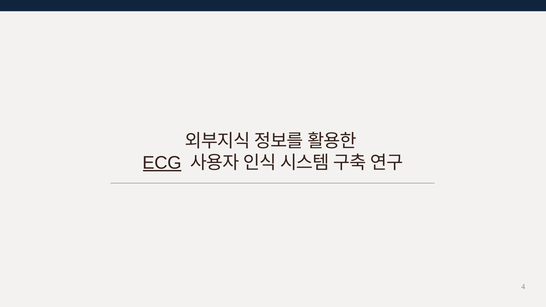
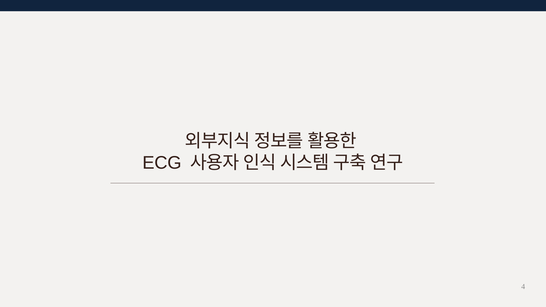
ECG underline: present -> none (162, 163)
